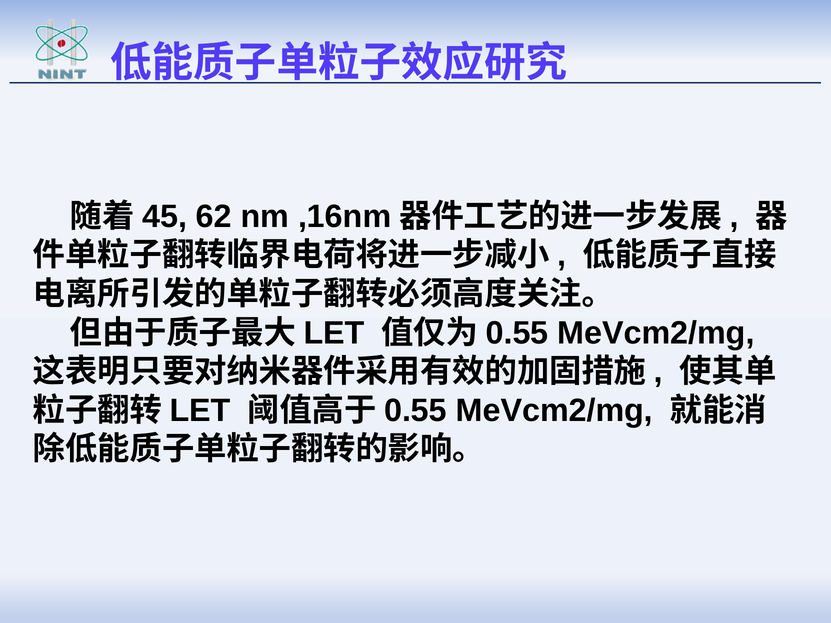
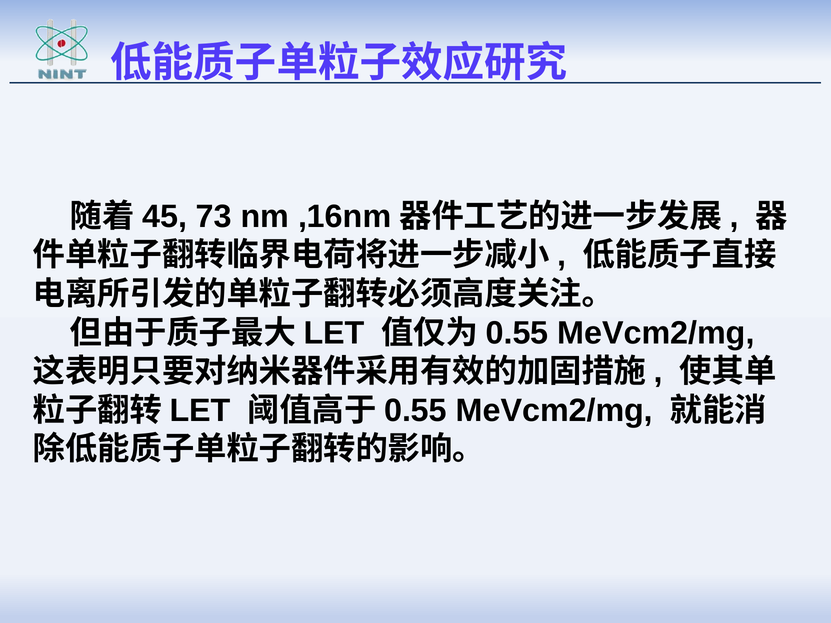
62: 62 -> 73 (214, 217)
